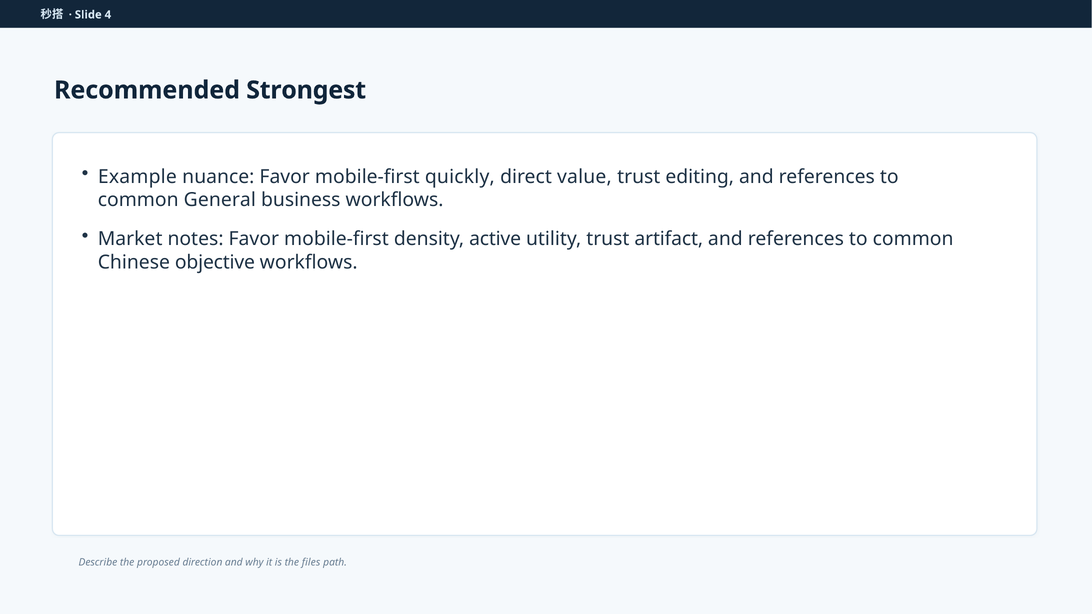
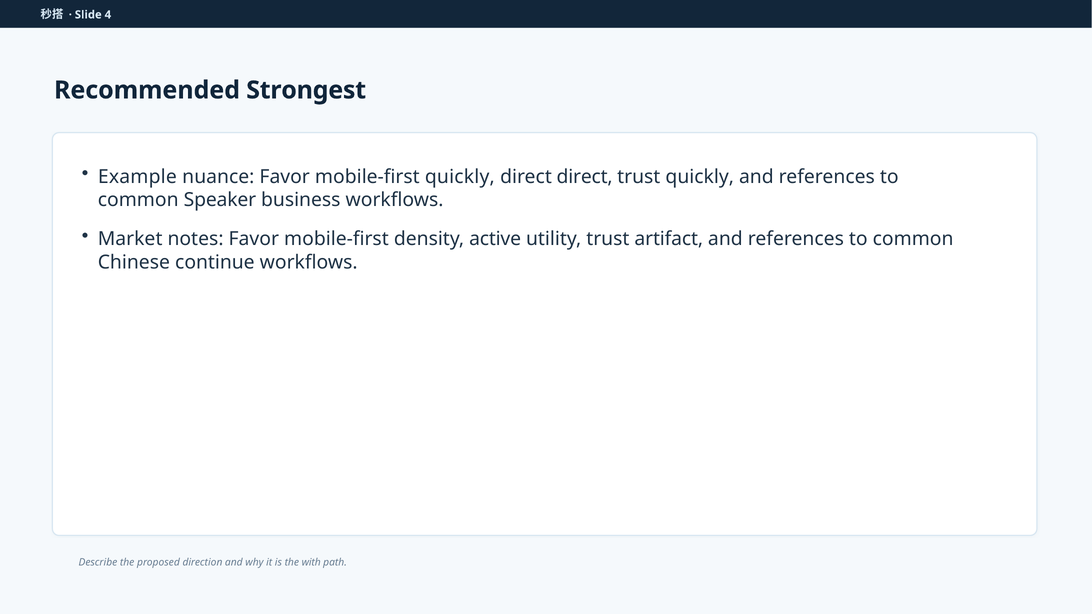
direct value: value -> direct (585, 177)
trust editing: editing -> quickly (700, 177)
General: General -> Speaker (220, 200)
objective: objective -> continue (215, 262)
files: files -> with (311, 563)
